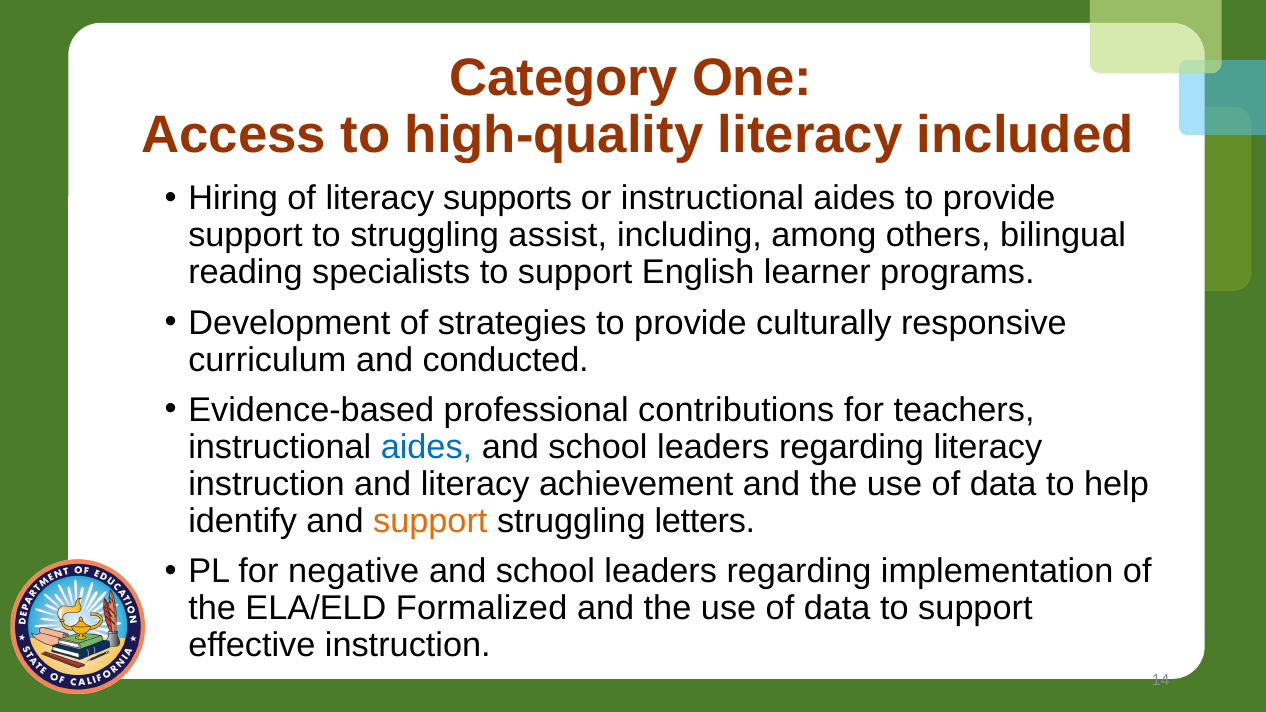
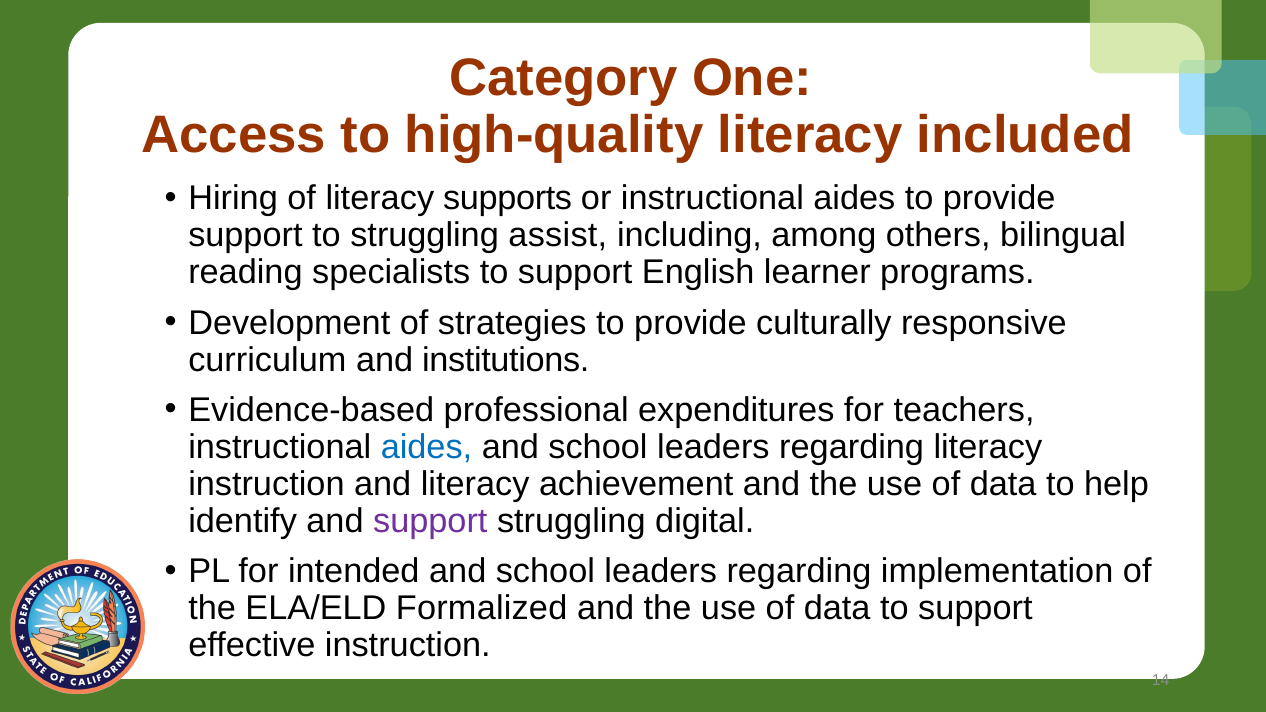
conducted: conducted -> institutions (506, 360)
contributions: contributions -> expenditures (736, 410)
support colour: orange -> purple (430, 521)
letters: letters -> digital (705, 521)
negative: negative -> intended (354, 571)
